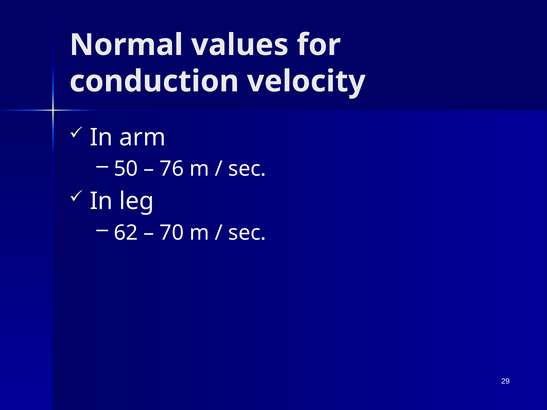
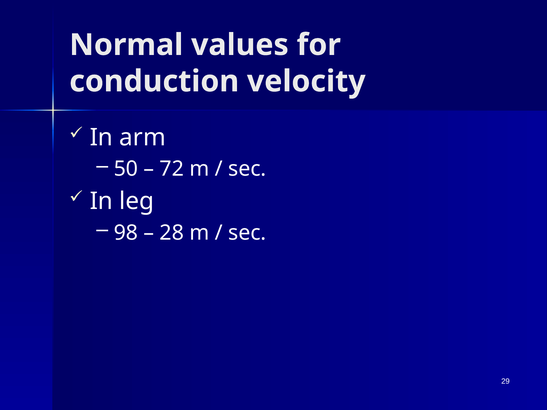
76: 76 -> 72 (172, 169)
62: 62 -> 98 (126, 233)
70: 70 -> 28 (172, 233)
